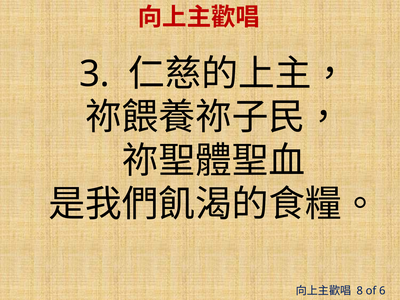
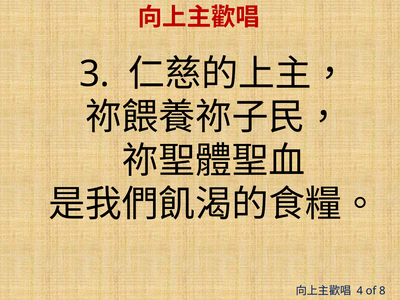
8: 8 -> 4 (360, 291)
6: 6 -> 8 (382, 291)
